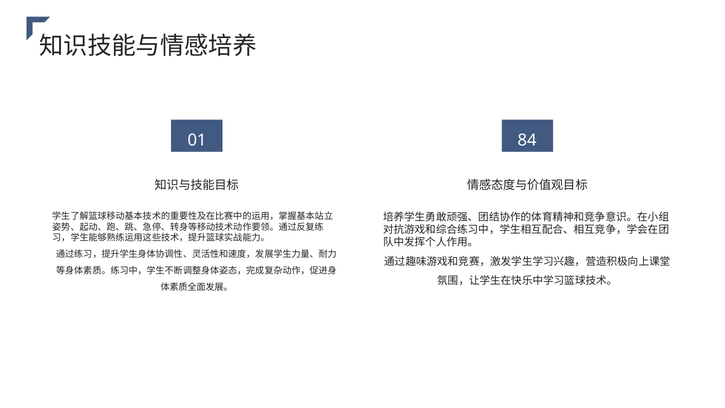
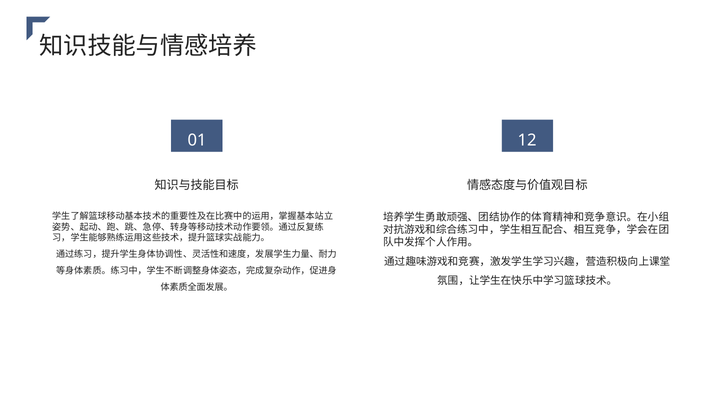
84: 84 -> 12 (527, 140)
